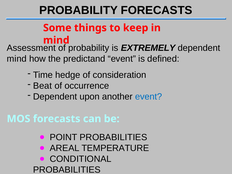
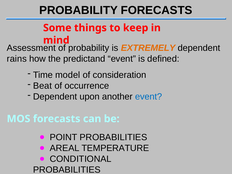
EXTREMELY colour: black -> orange (148, 48)
mind: mind -> rains (17, 59)
hedge: hedge -> model (68, 75)
